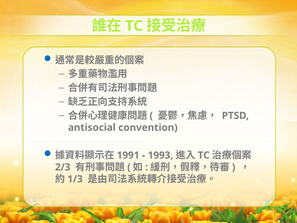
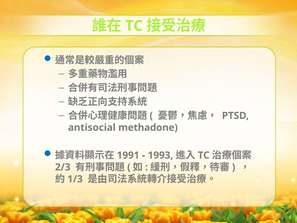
convention: convention -> methadone (148, 127)
